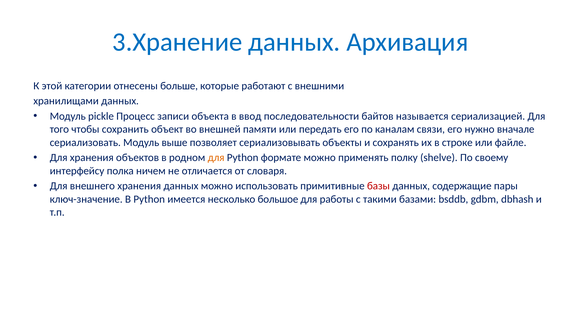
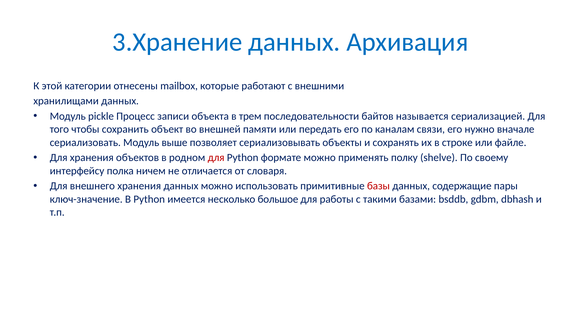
больше: больше -> mailbox (179, 86)
ввод: ввод -> трем (250, 116)
для colour: orange -> red (216, 158)
